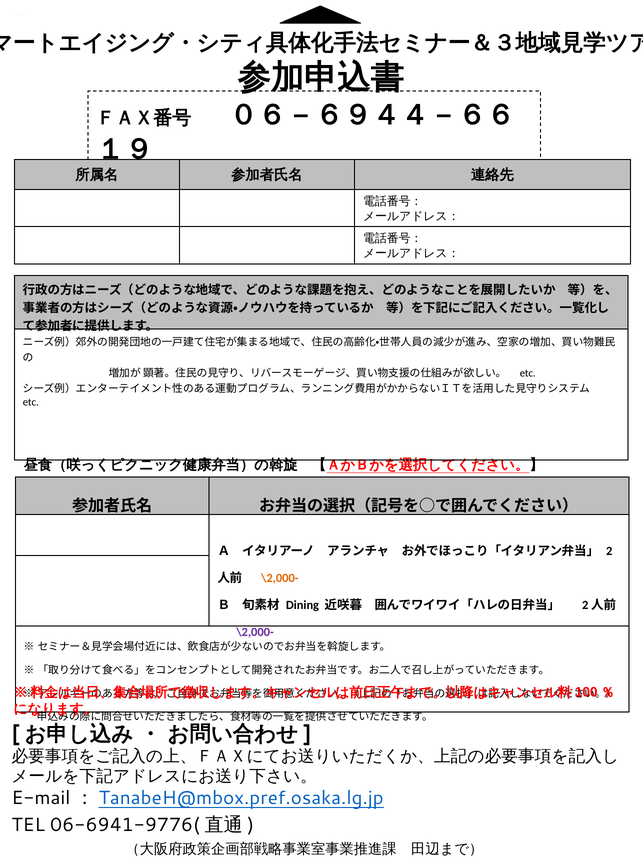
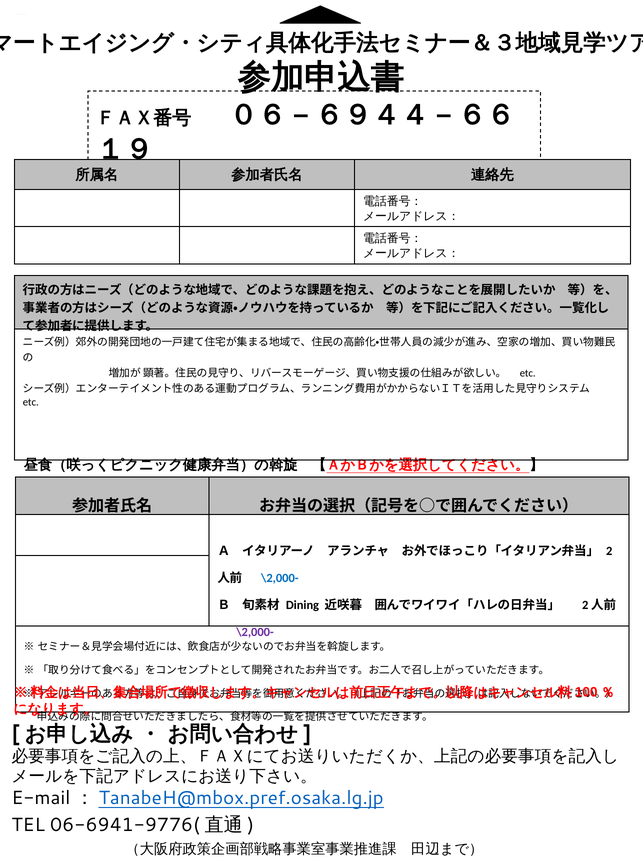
\2,000- colour: orange -> blue (280, 578)
